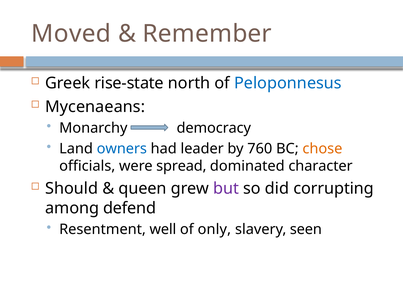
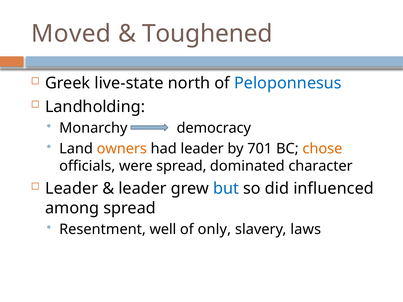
Remember: Remember -> Toughened (207, 34)
rise-state: rise-state -> live-state (129, 83)
Mycenaeans: Mycenaeans -> Landholding (95, 107)
owners colour: blue -> orange (122, 149)
760: 760 -> 701 (260, 149)
Should: Should -> Leader (72, 189)
queen: queen -> leader (143, 189)
but colour: purple -> blue (226, 189)
corrupting: corrupting -> influenced (334, 189)
among defend: defend -> spread (130, 208)
seen: seen -> laws (306, 230)
